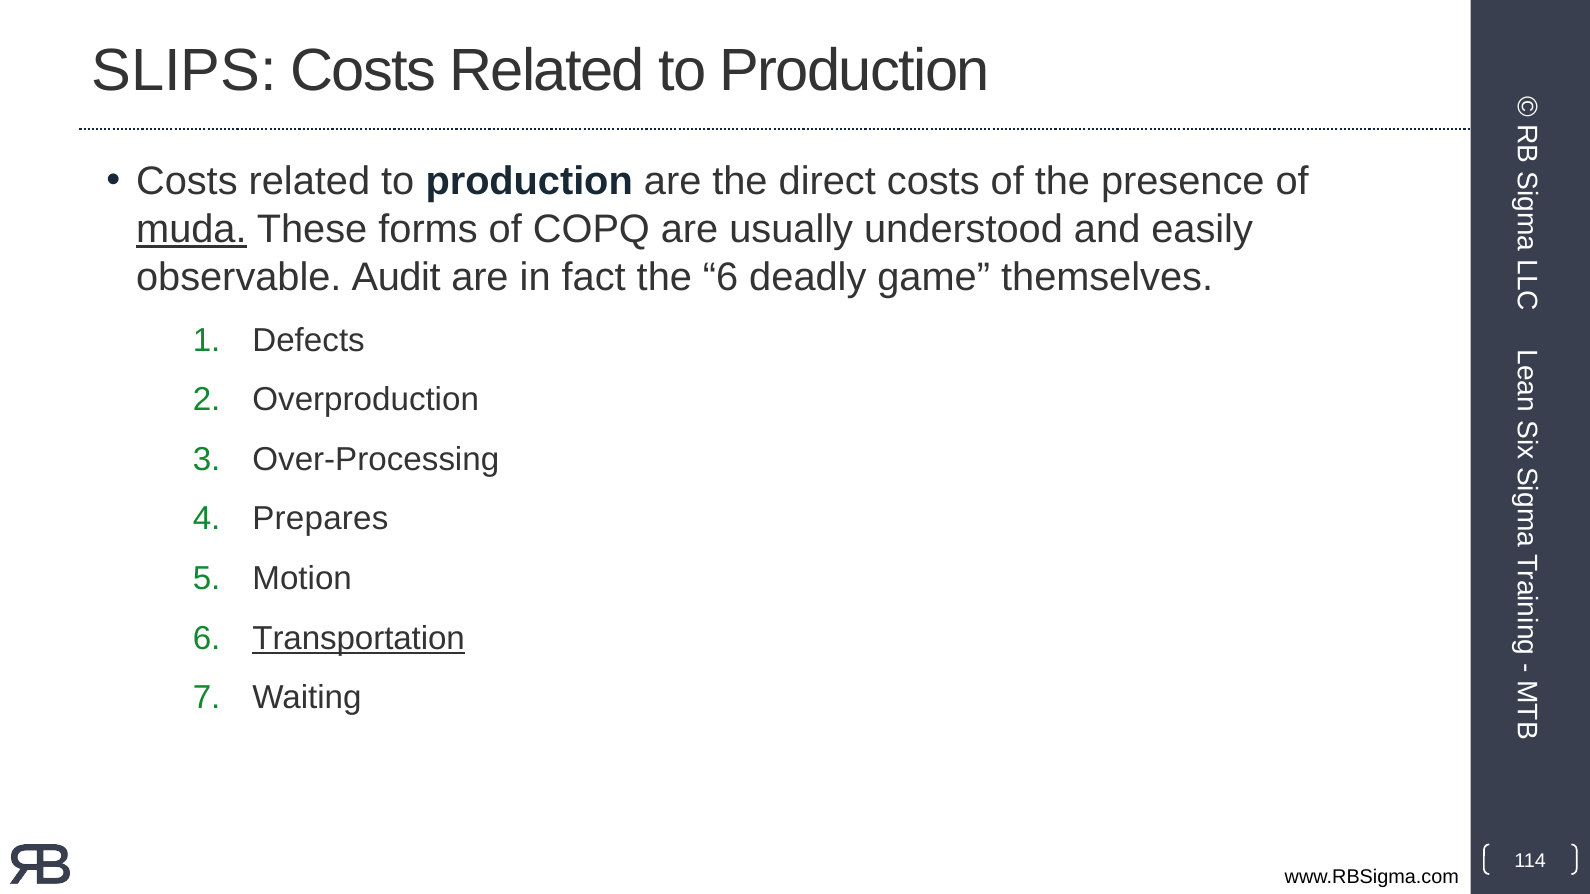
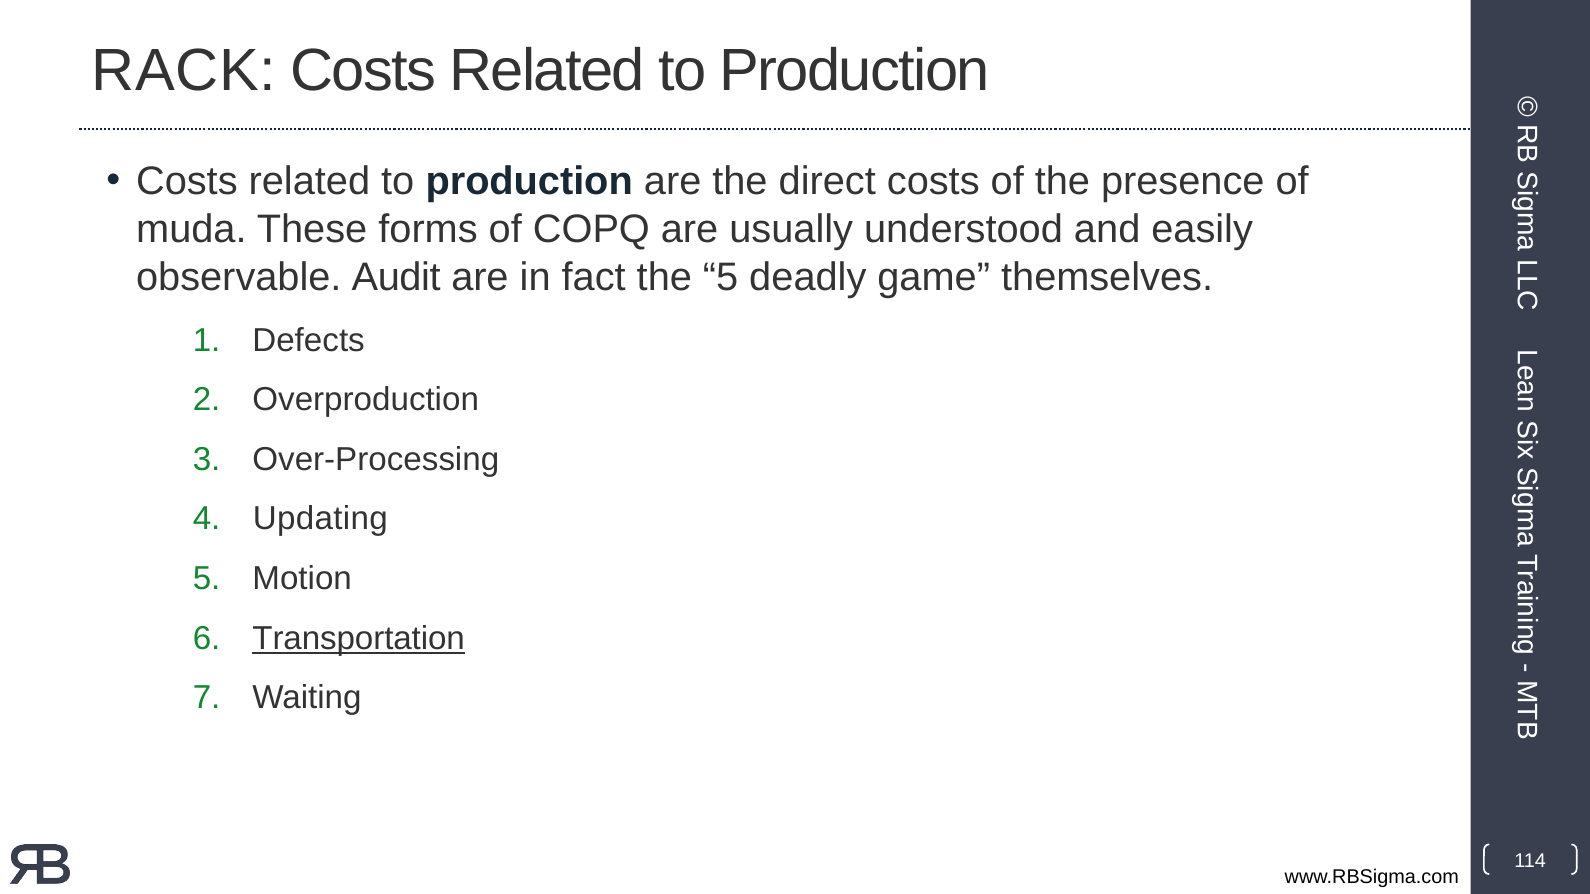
SLIPS: SLIPS -> RACK (184, 71)
muda underline: present -> none (191, 229)
the 6: 6 -> 5 (721, 277)
Prepares: Prepares -> Updating (320, 519)
